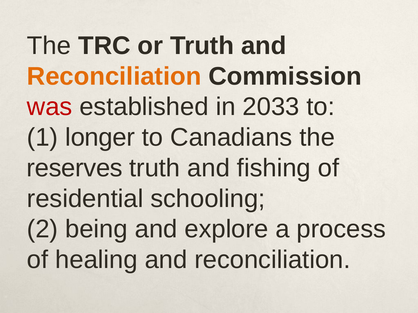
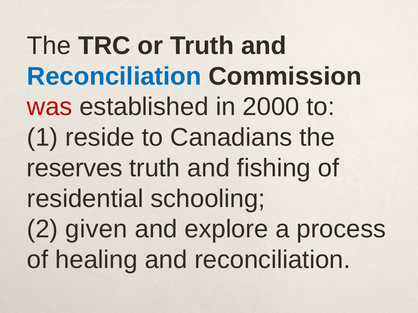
Reconciliation colour: orange -> blue (114, 76)
2033: 2033 -> 2000 (271, 107)
longer: longer -> reside (100, 138)
being: being -> given (96, 230)
